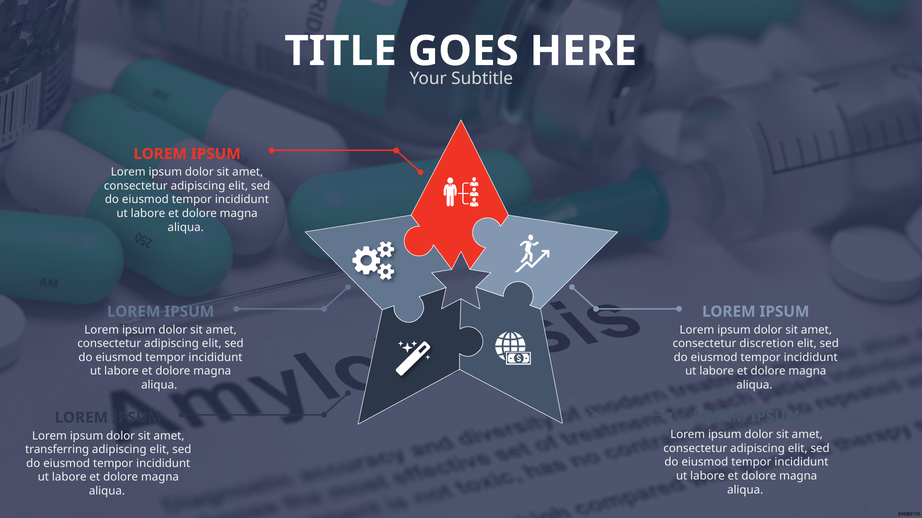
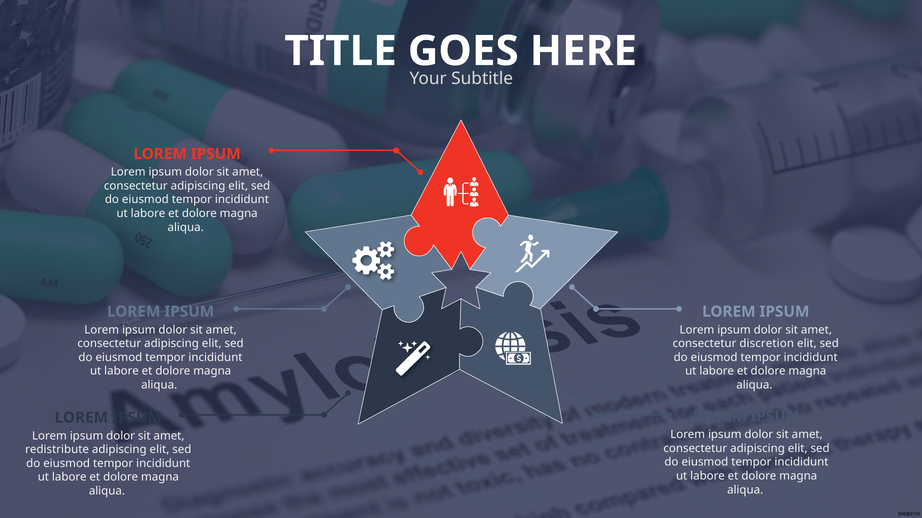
transferring: transferring -> redistribute (57, 450)
